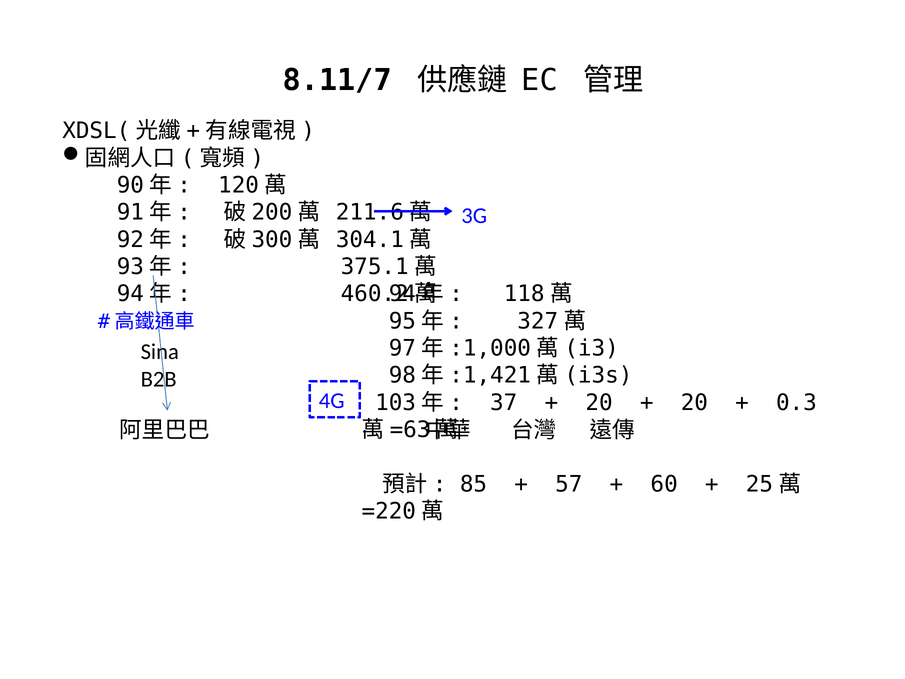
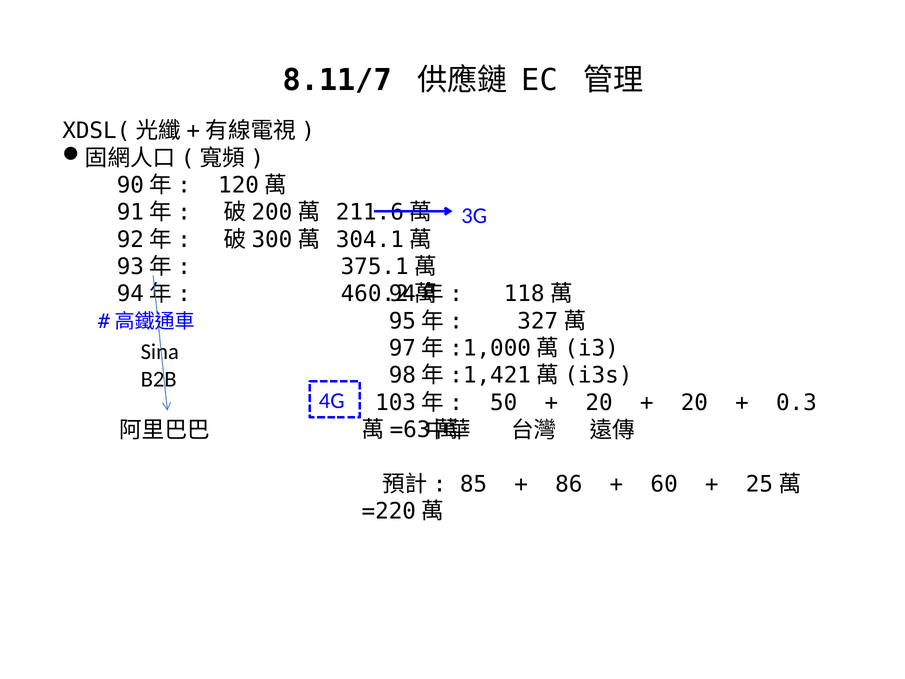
37: 37 -> 50 (504, 402)
57: 57 -> 86 (569, 484)
